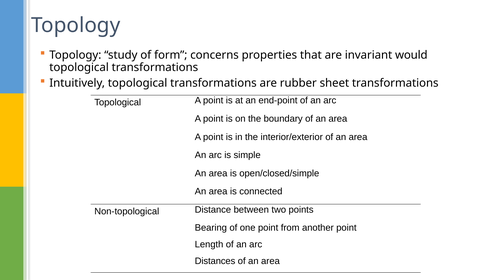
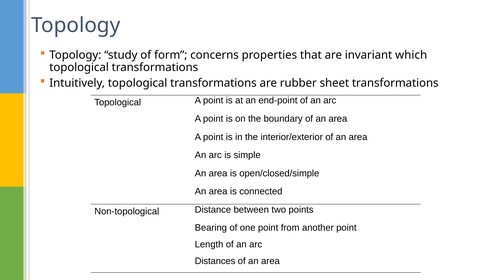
would: would -> which (411, 55)
